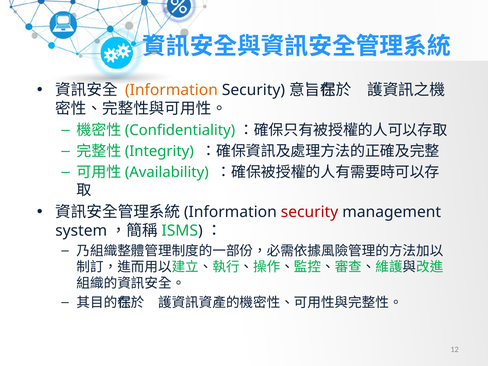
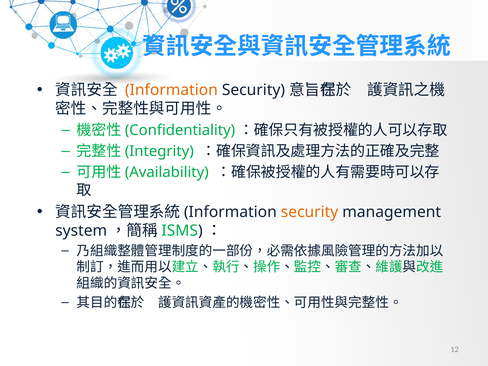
security colour: red -> orange (310, 212)
